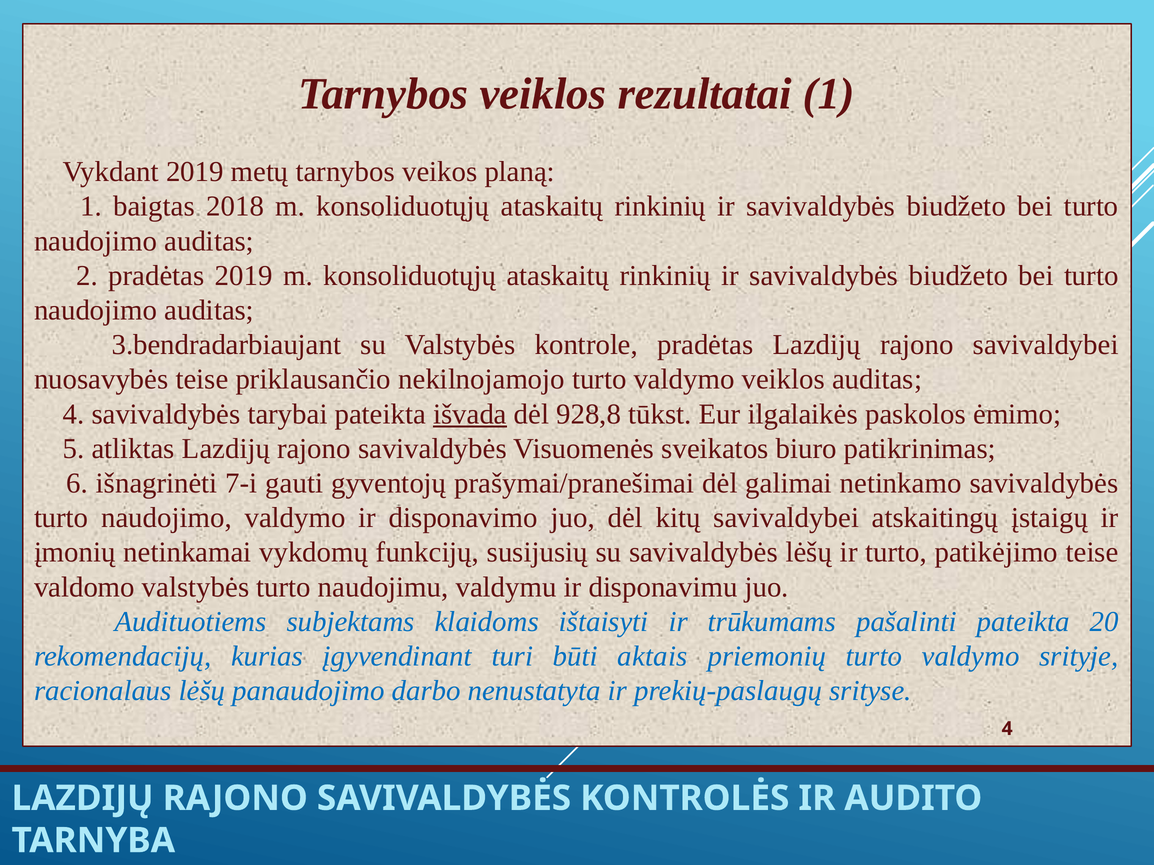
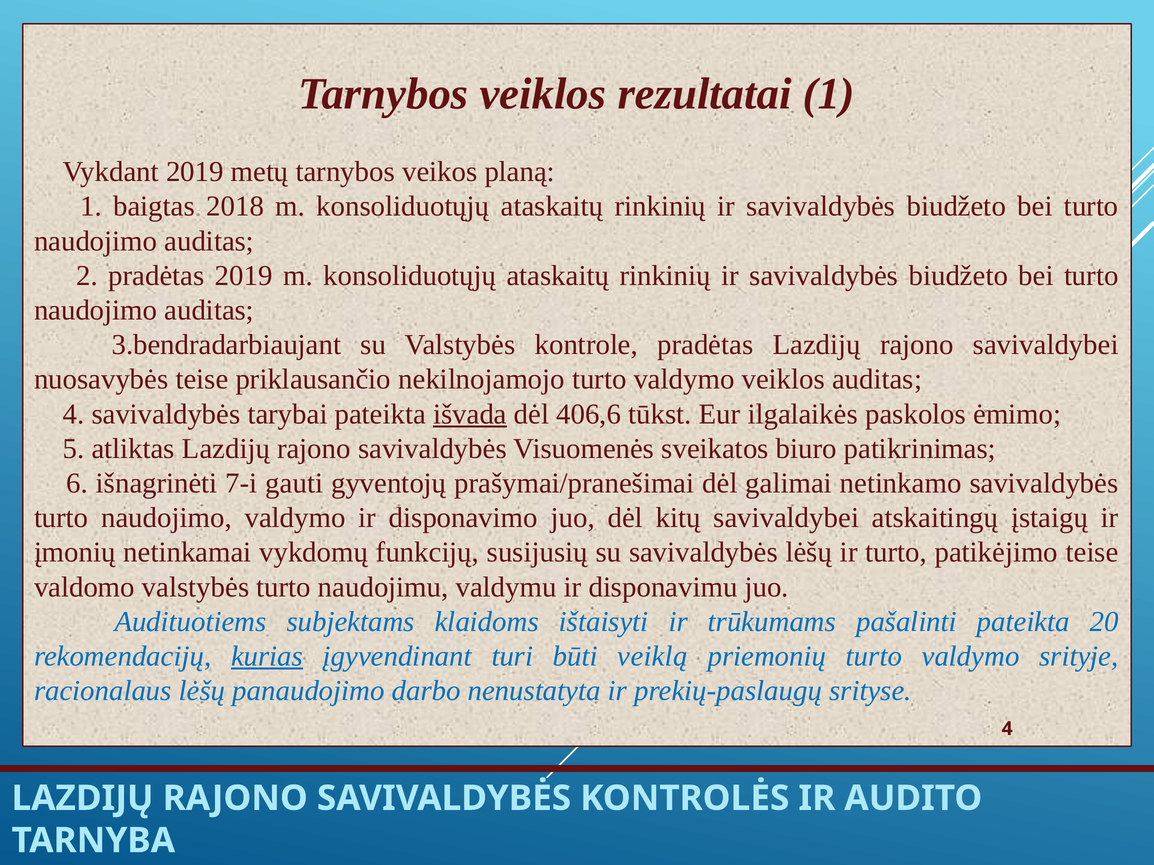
928,8: 928,8 -> 406,6 (589, 414)
kurias underline: none -> present (267, 657)
aktais: aktais -> veiklą (653, 657)
